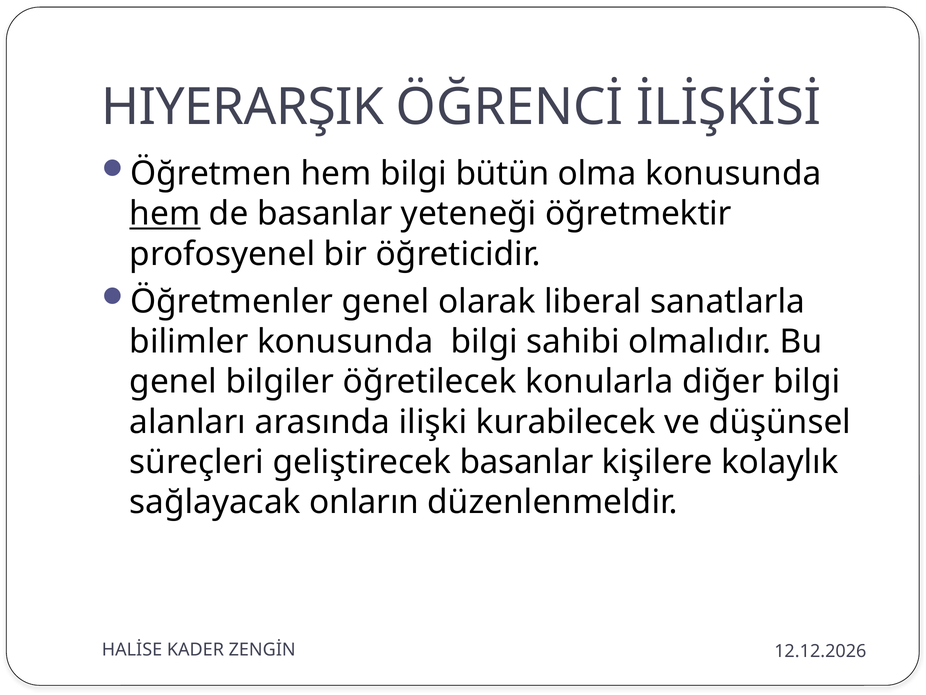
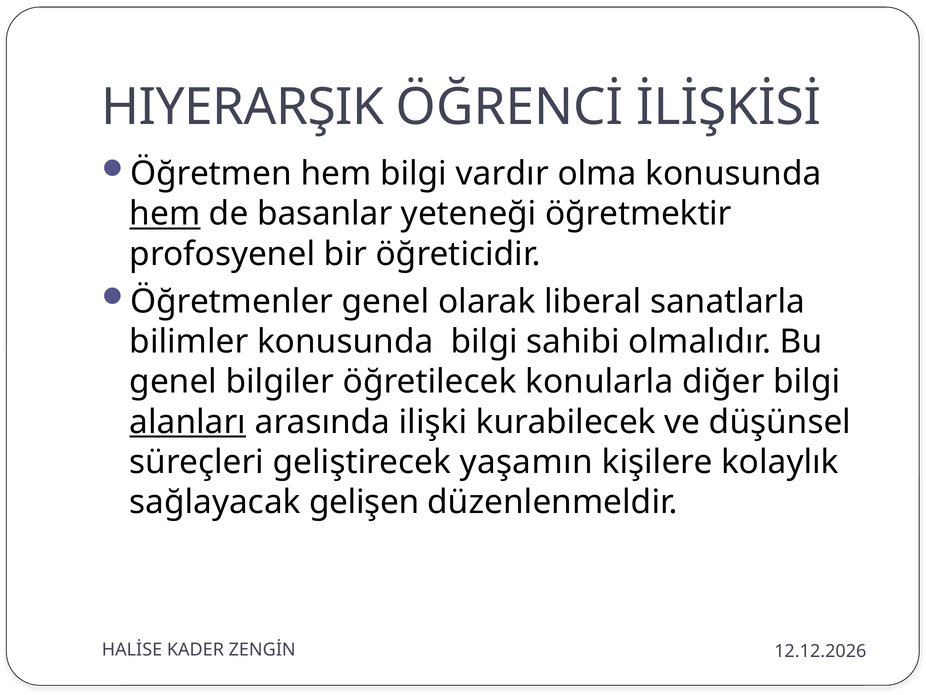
bütün: bütün -> vardır (502, 174)
alanları underline: none -> present (188, 422)
geliştirecek basanlar: basanlar -> yaşamın (526, 462)
onların: onların -> gelişen (364, 502)
